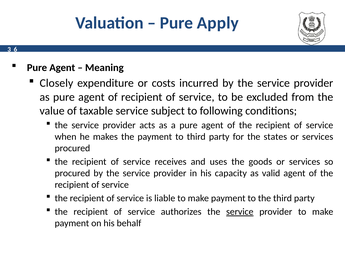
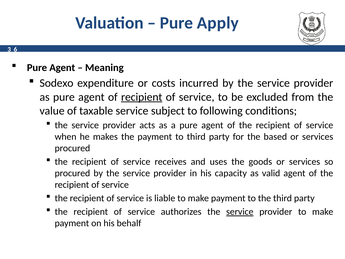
Closely: Closely -> Sodexo (57, 83)
recipient underline: none -> present (142, 97)
states: states -> based (275, 137)
